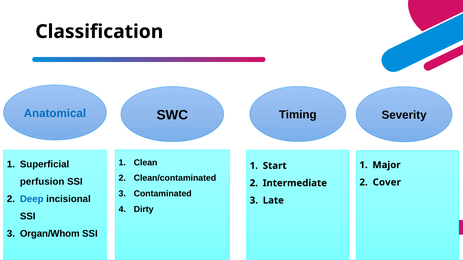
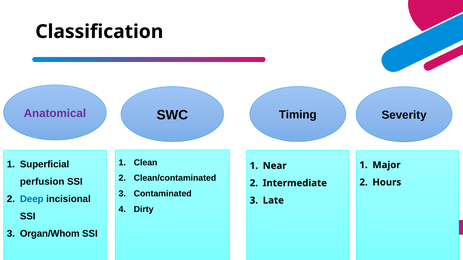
Anatomical colour: blue -> purple (55, 113)
Start: Start -> Near (275, 166)
Cover: Cover -> Hours (387, 183)
